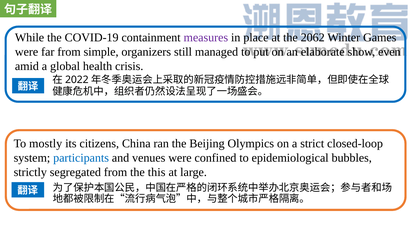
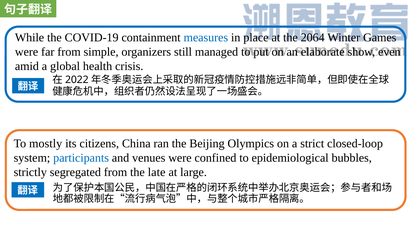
measures colour: purple -> blue (206, 38)
2062: 2062 -> 2064 (313, 38)
this: this -> late (157, 172)
